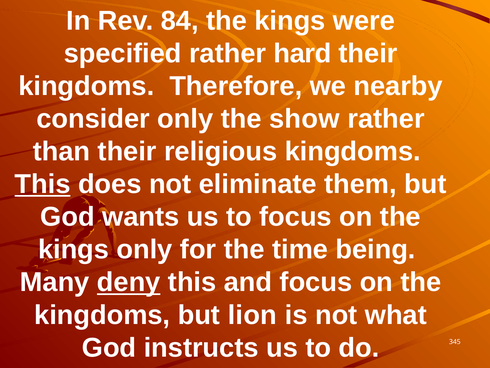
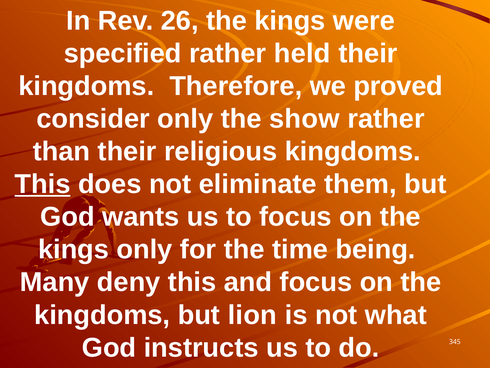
84: 84 -> 26 (180, 21)
hard: hard -> held (302, 53)
nearby: nearby -> proved (398, 86)
deny underline: present -> none (129, 282)
